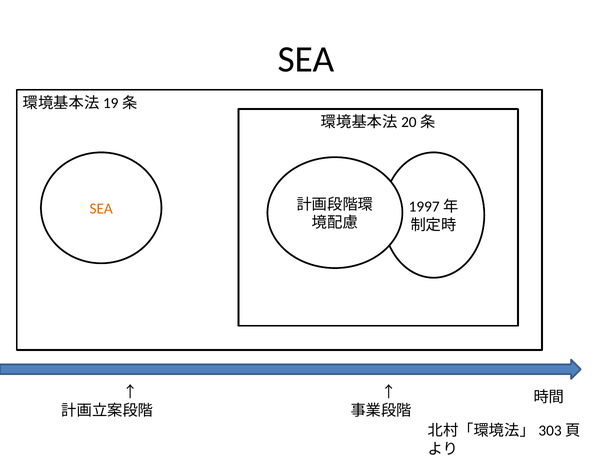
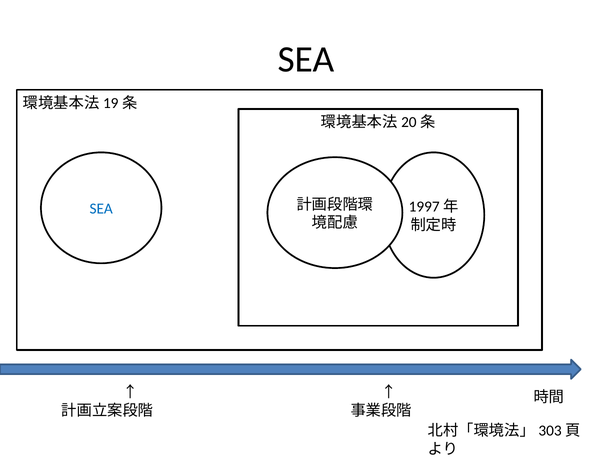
SEA colour: orange -> blue (101, 209)
